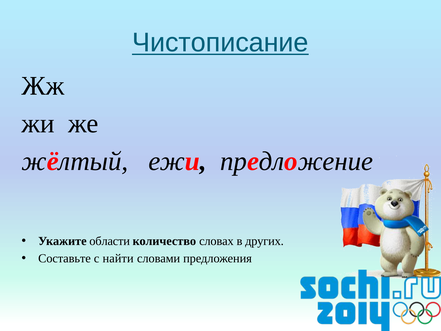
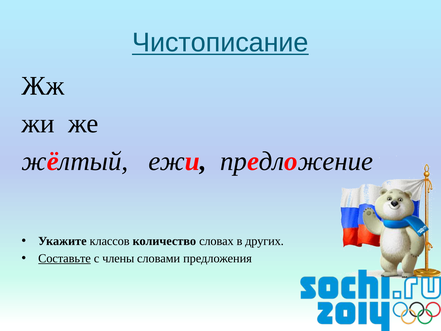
области: области -> классов (110, 241)
Составьте underline: none -> present (65, 258)
найти: найти -> члены (118, 258)
